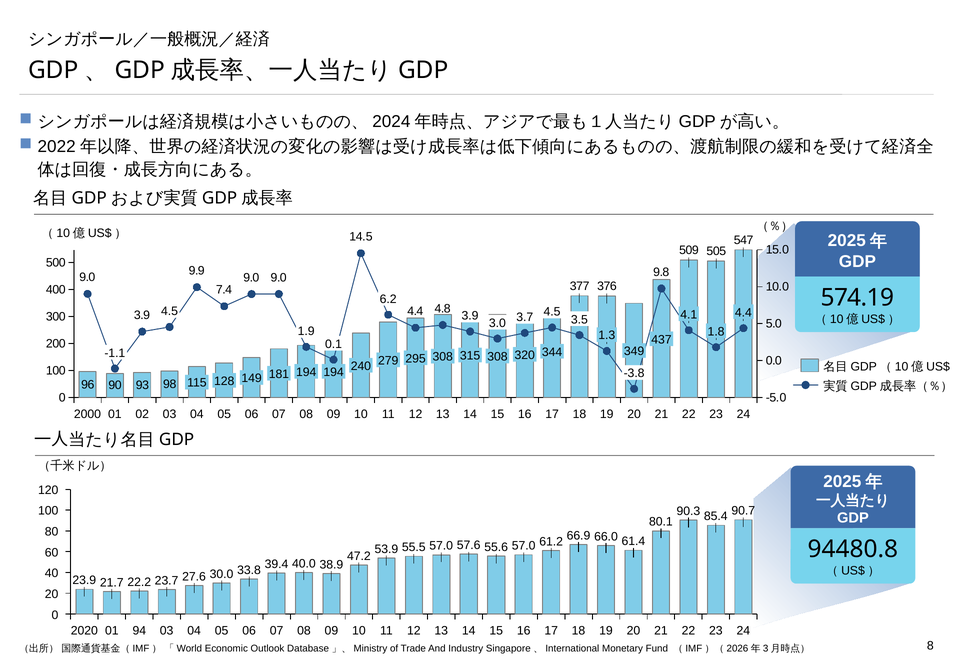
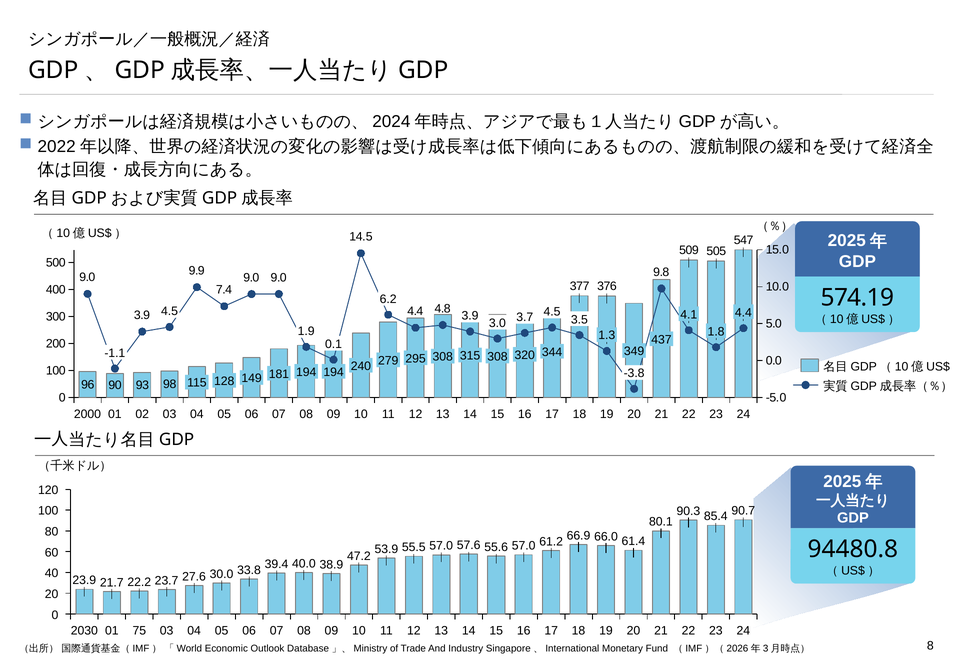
2020: 2020 -> 2030 (84, 630)
94: 94 -> 75 (139, 630)
